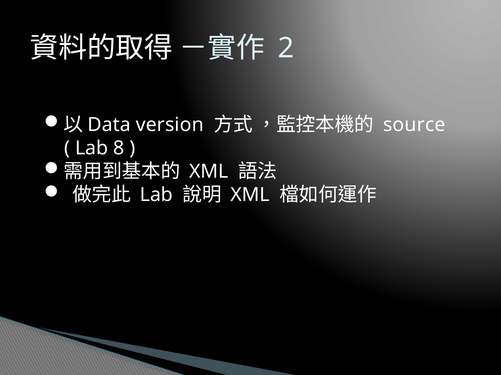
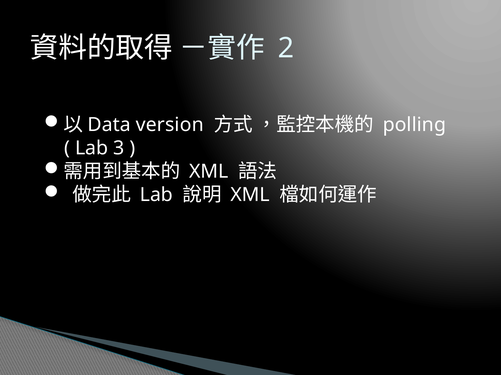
source: source -> polling (414, 125)
8: 8 -> 3 (119, 148)
